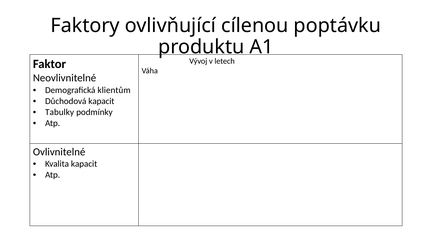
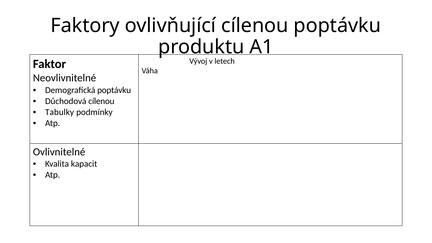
Demografická klientům: klientům -> poptávku (114, 90)
Důchodová kapacit: kapacit -> cílenou (101, 101)
